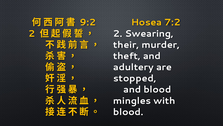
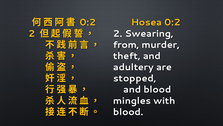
Hosea 7:2: 7:2 -> 0:2 (172, 22)
9:2: 9:2 -> 0:2 (88, 22)
their: their -> from (126, 45)
